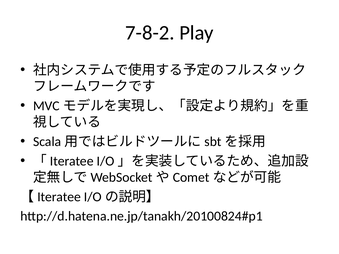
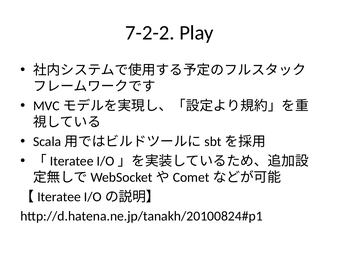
7-8-2: 7-8-2 -> 7-2-2 (150, 33)
